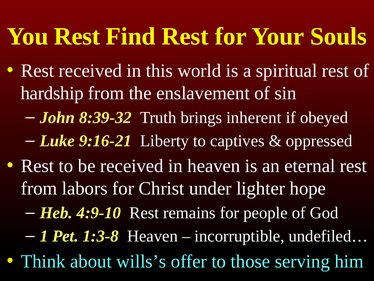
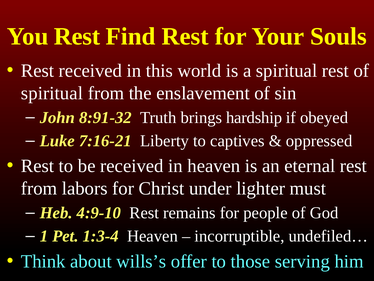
hardship: hardship -> spiritual (52, 93)
8:39-32: 8:39-32 -> 8:91-32 (105, 117)
inherent: inherent -> hardship (254, 117)
9:16-21: 9:16-21 -> 7:16-21 (105, 141)
hope: hope -> must (308, 188)
1:3-8: 1:3-8 -> 1:3-4 (101, 236)
